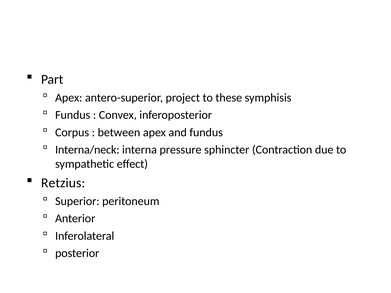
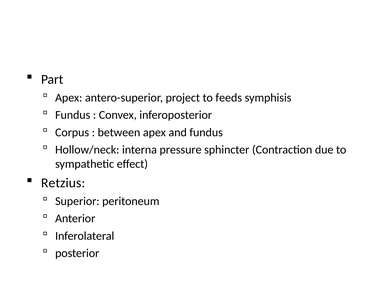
these: these -> feeds (229, 98)
Interna/neck: Interna/neck -> Hollow/neck (87, 150)
